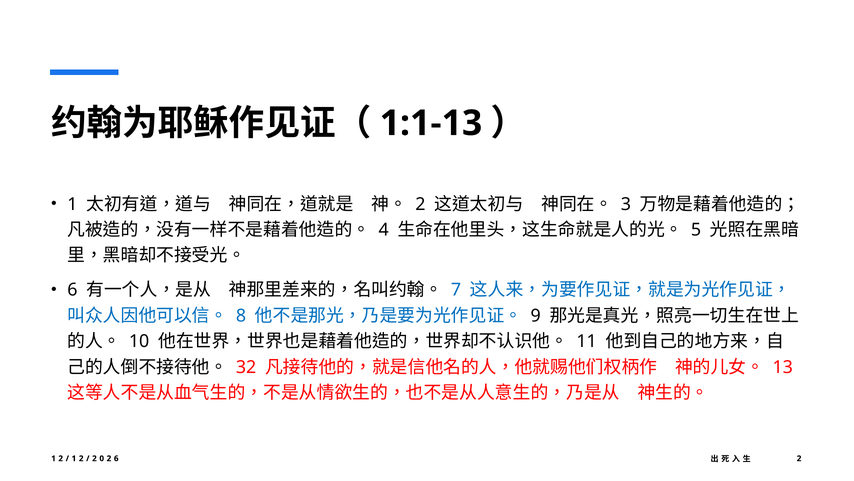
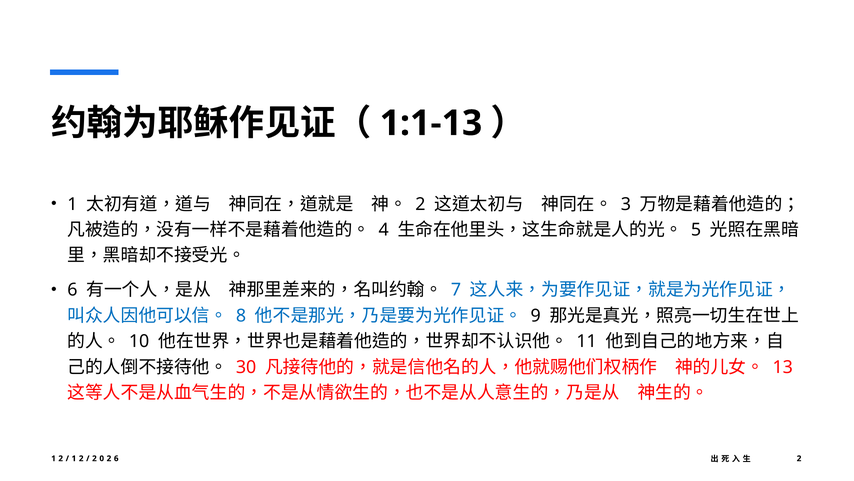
32: 32 -> 30 (246, 367)
